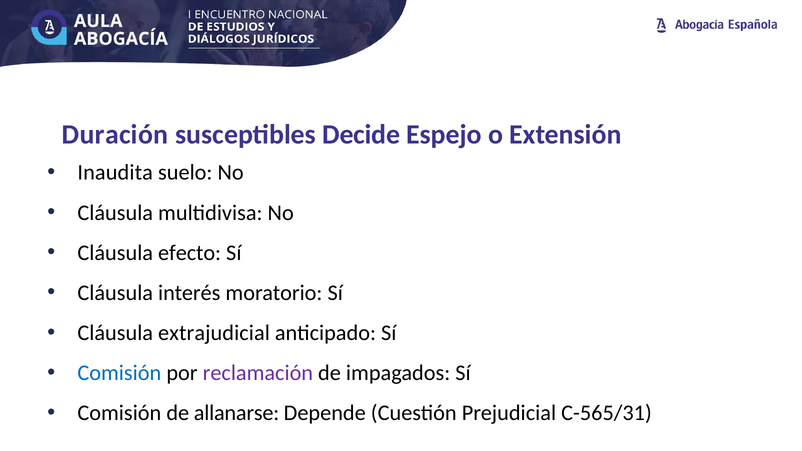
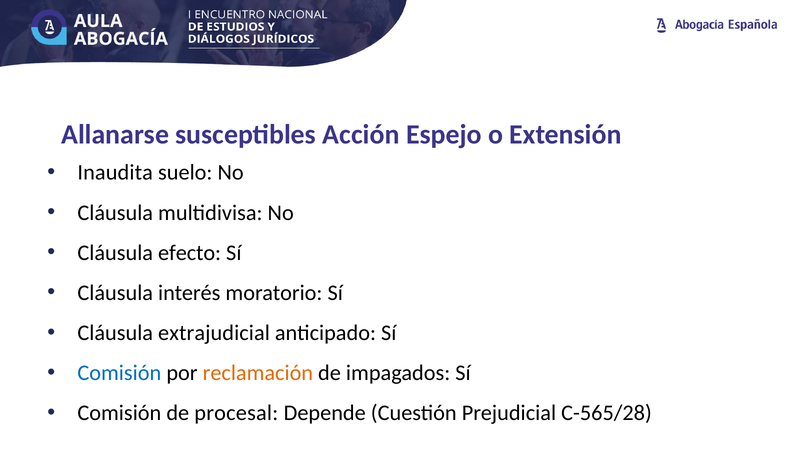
Duración: Duración -> Allanarse (115, 134)
Decide: Decide -> Acción (361, 134)
reclamación colour: purple -> orange (258, 373)
allanarse: allanarse -> procesal (236, 413)
C-565/31: C-565/31 -> C-565/28 (606, 413)
